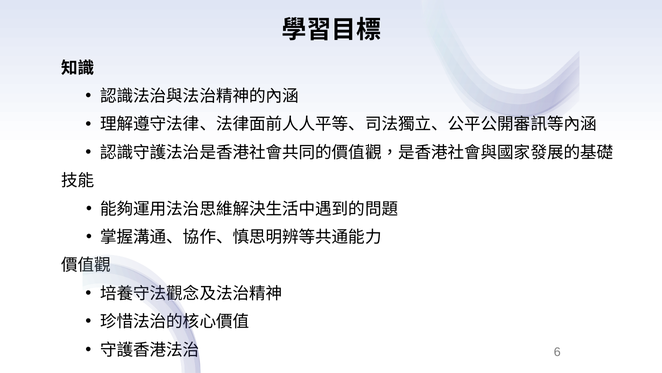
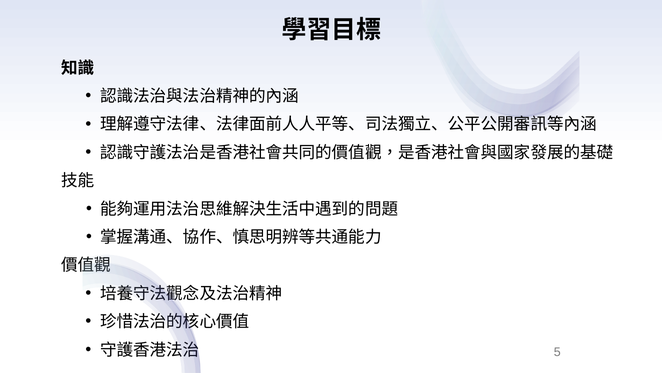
6: 6 -> 5 (557, 352)
